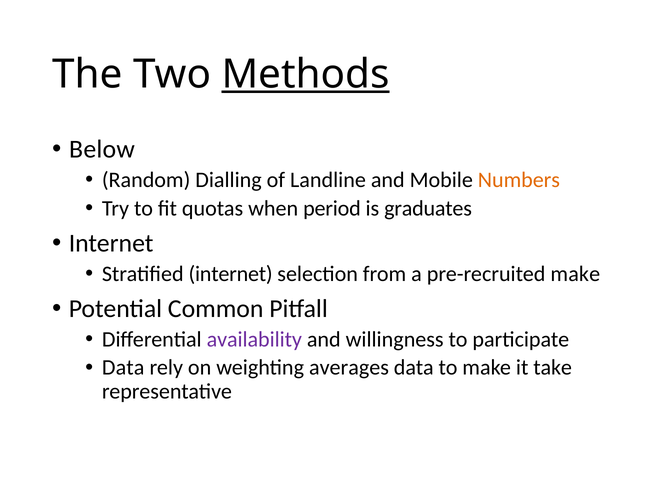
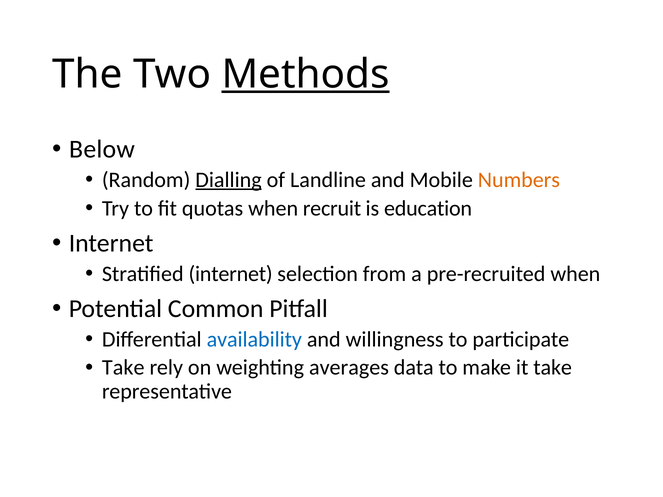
Dialling underline: none -> present (229, 180)
period: period -> recruit (332, 208)
graduates: graduates -> education (428, 208)
pre-recruited make: make -> when (575, 274)
availability colour: purple -> blue (254, 339)
Data: Data -> Take (123, 368)
